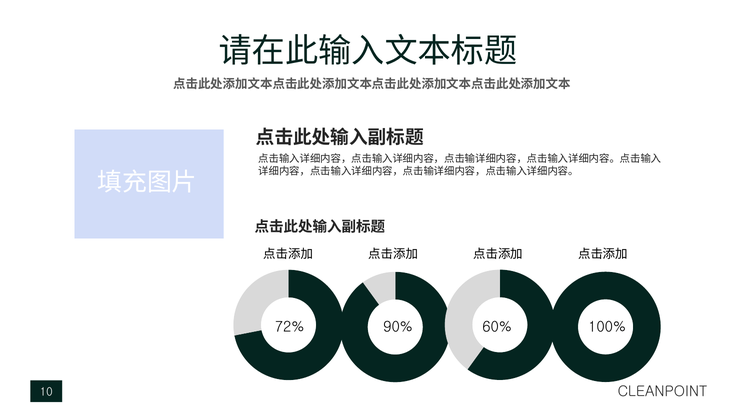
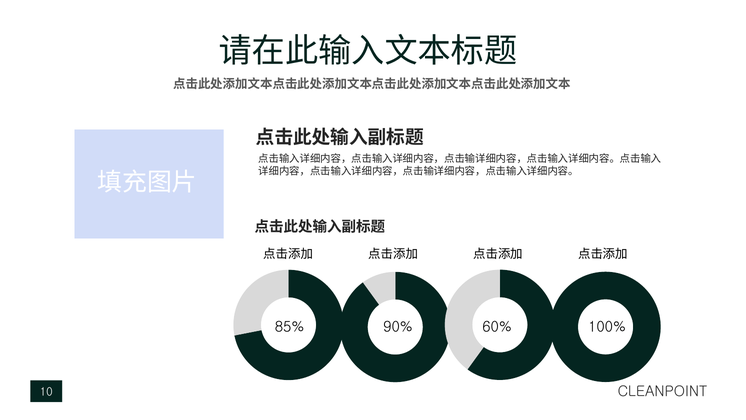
72%: 72% -> 85% (289, 327)
